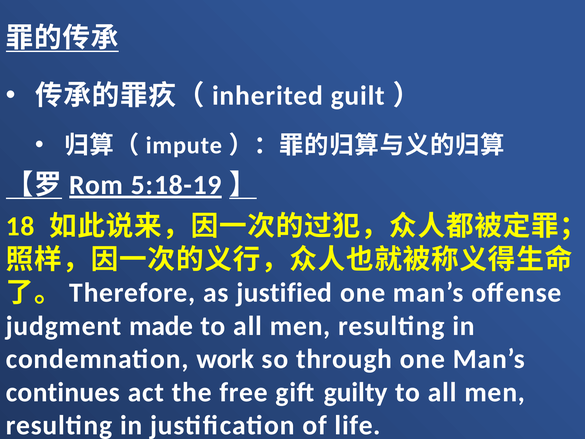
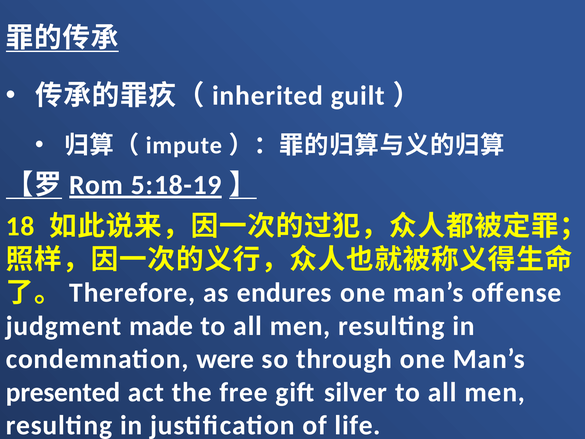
justified: justified -> endures (284, 293)
work: work -> were (225, 359)
continues: continues -> presented (63, 392)
guilty: guilty -> silver (356, 392)
